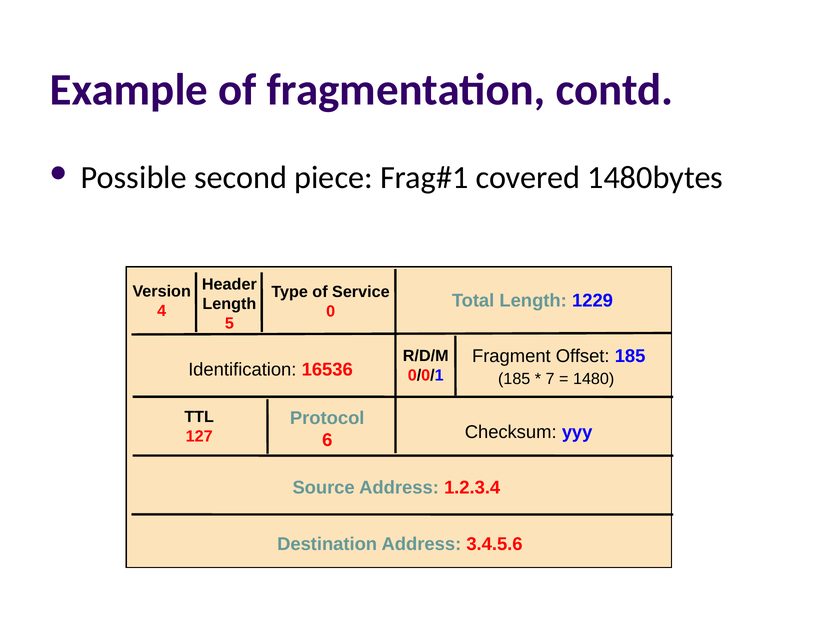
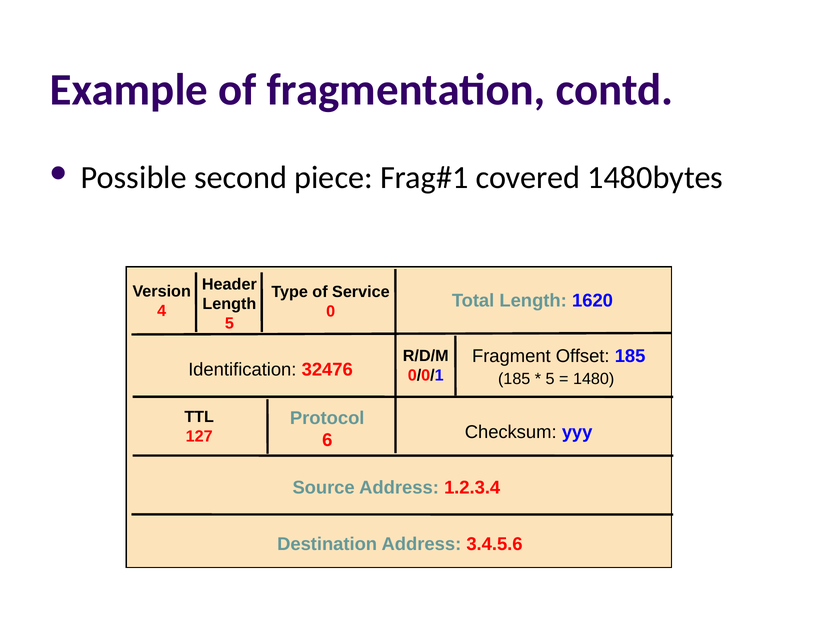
1229: 1229 -> 1620 (593, 300)
16536: 16536 -> 32476 (327, 370)
7: 7 -> 5 (550, 379)
